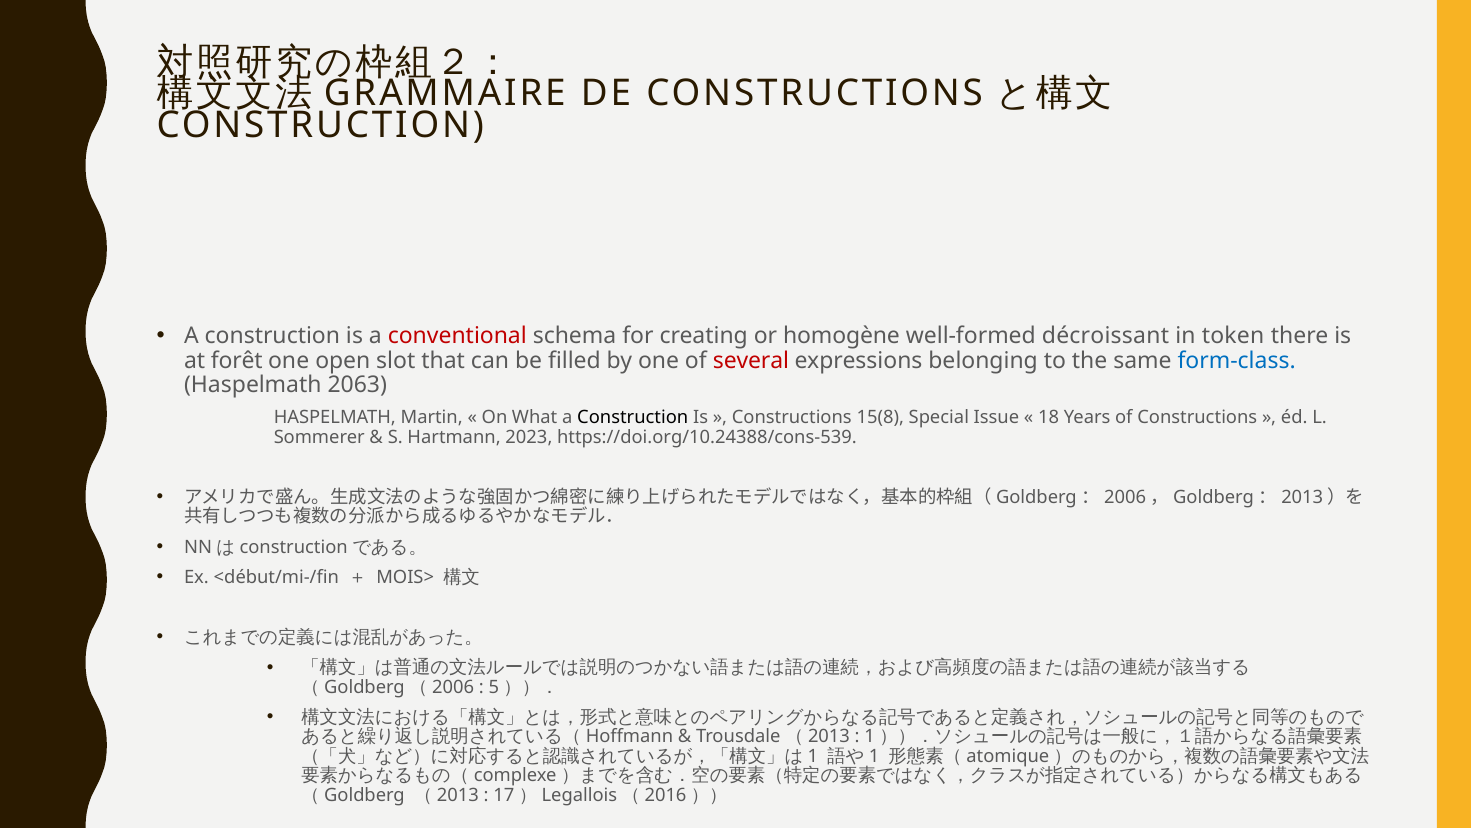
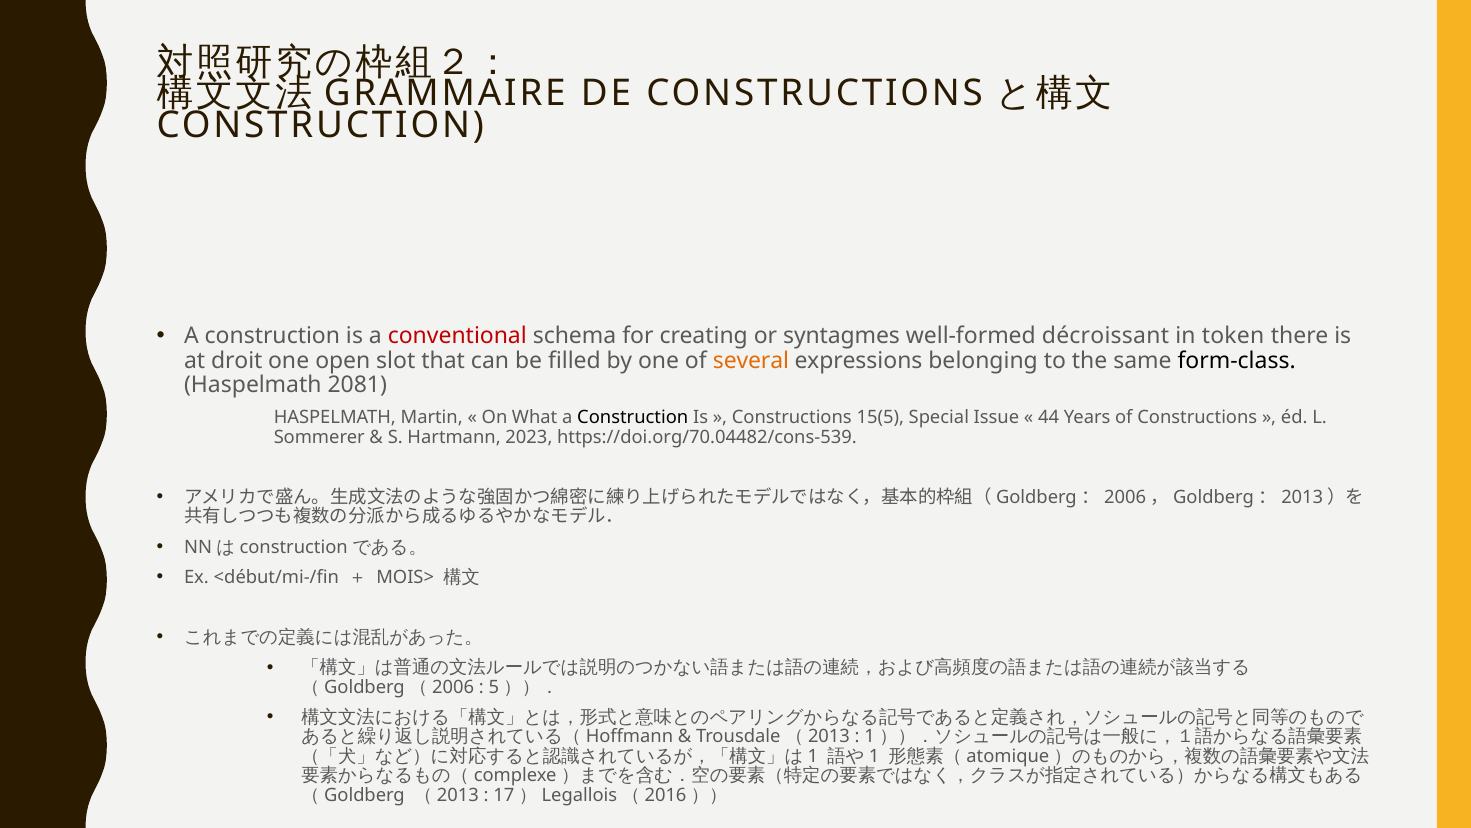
homogène: homogène -> syntagmes (842, 336)
forêt: forêt -> droit (237, 360)
several colour: red -> orange (751, 360)
form-class colour: blue -> black (1237, 360)
2063: 2063 -> 2081 (357, 385)
15(8: 15(8 -> 15(5 (880, 417)
18: 18 -> 44 (1049, 417)
https://doi.org/10.24388/cons-539: https://doi.org/10.24388/cons-539 -> https://doi.org/70.04482/cons-539 (707, 437)
